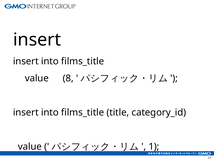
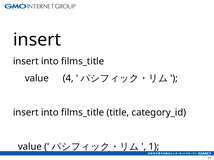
8: 8 -> 4 (68, 79)
